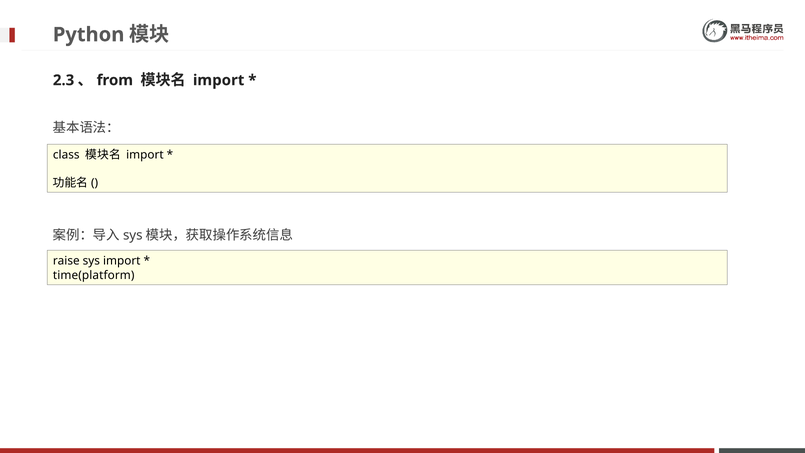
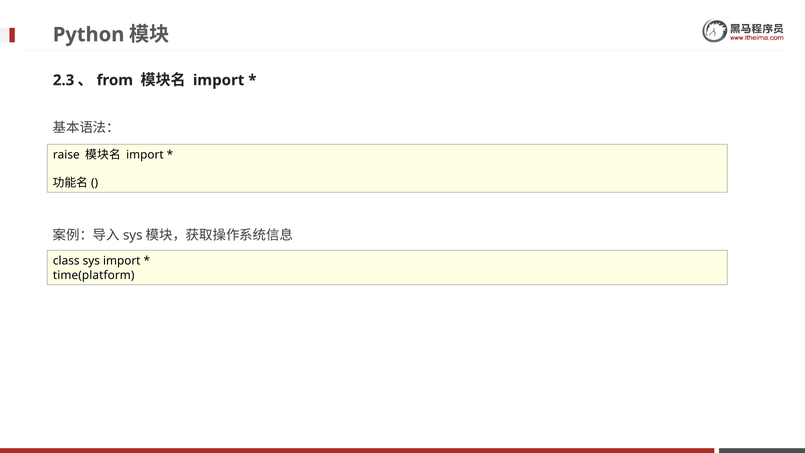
class: class -> raise (66, 155)
raise: raise -> class (66, 261)
